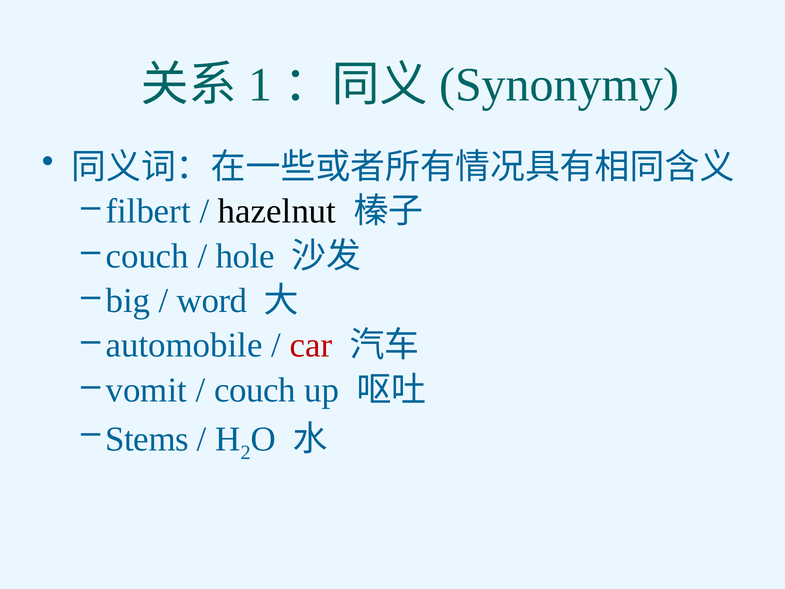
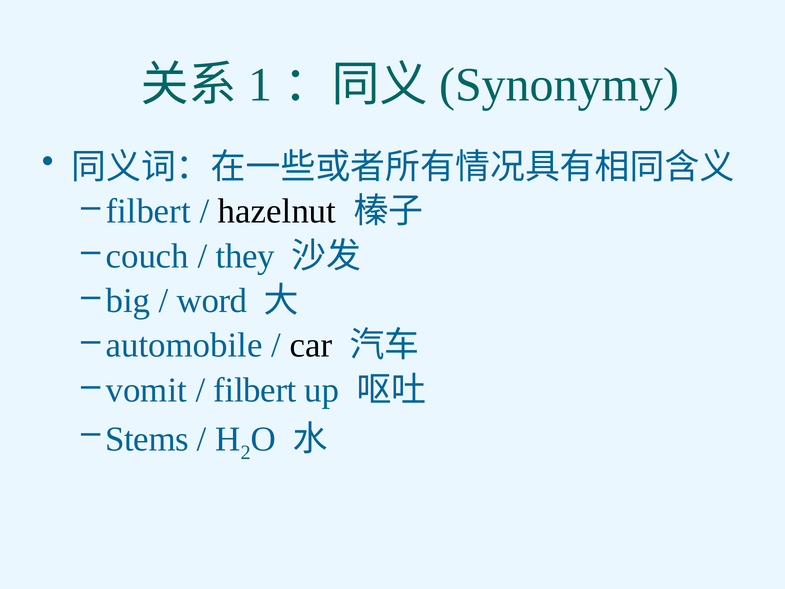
hole: hole -> they (245, 256)
car colour: red -> black (311, 345)
couch: couch -> filbert (255, 390)
